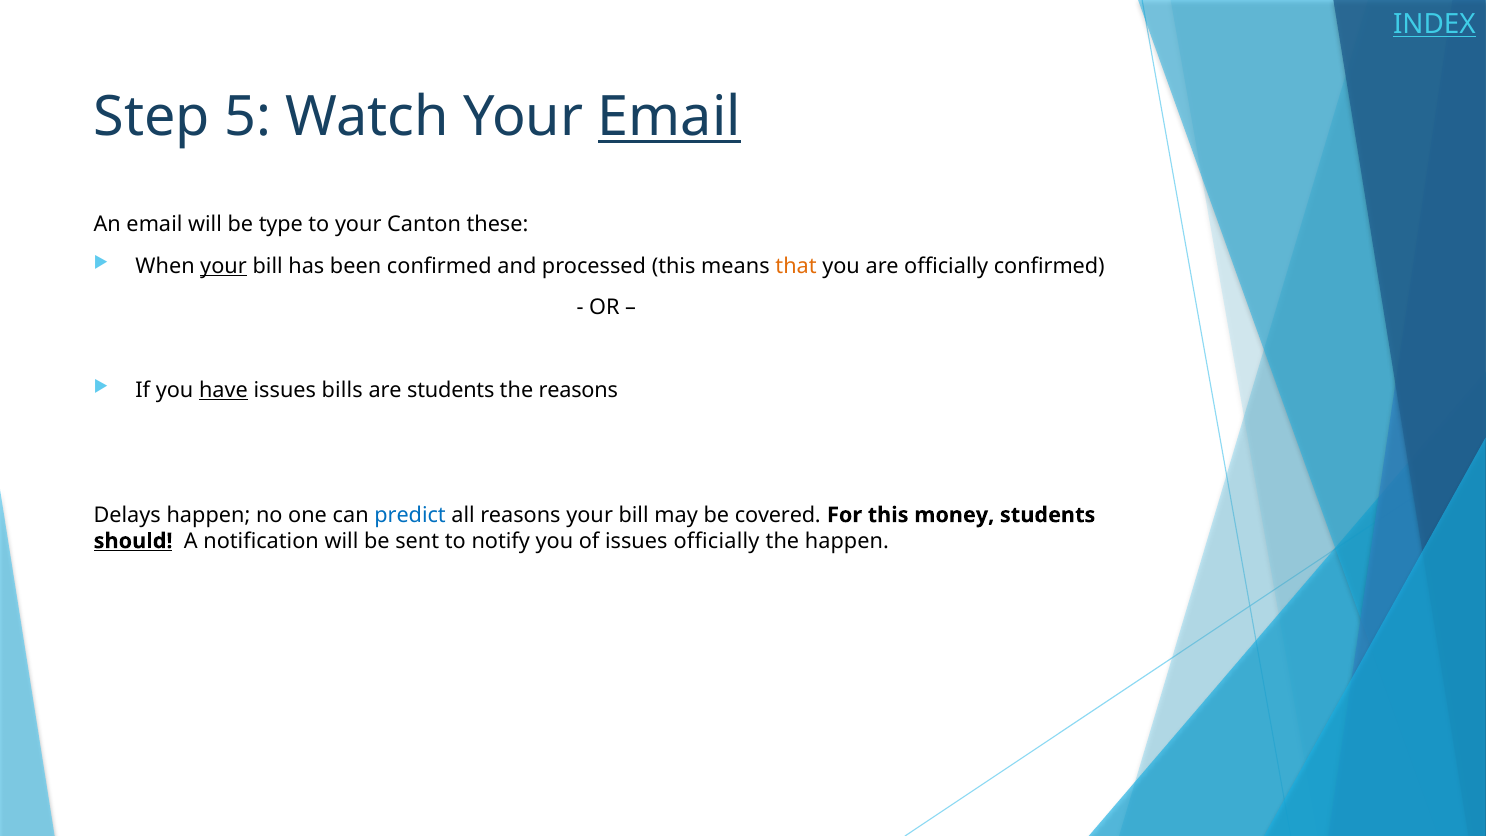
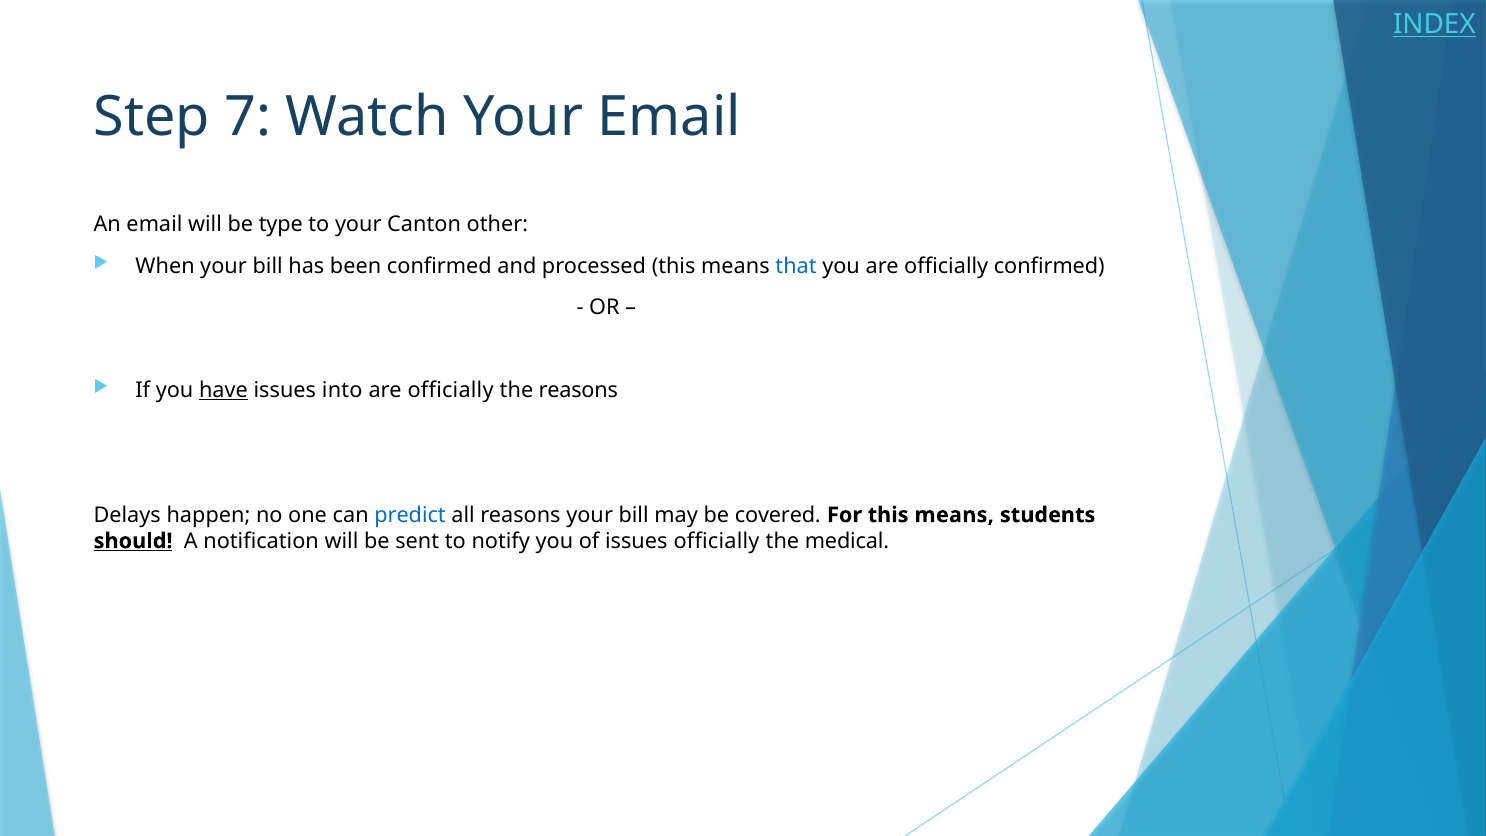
5: 5 -> 7 (248, 117)
Email underline: present -> none (669, 117)
these: these -> other (497, 224)
your underline: present -> none (224, 266)
that colour: orange -> blue (796, 266)
bills: bills -> into (342, 390)
students: students -> officially (451, 390)
For this money: money -> means (954, 515)
the happen: happen -> medical (847, 541)
